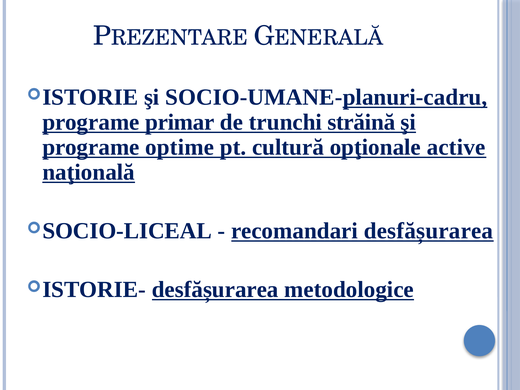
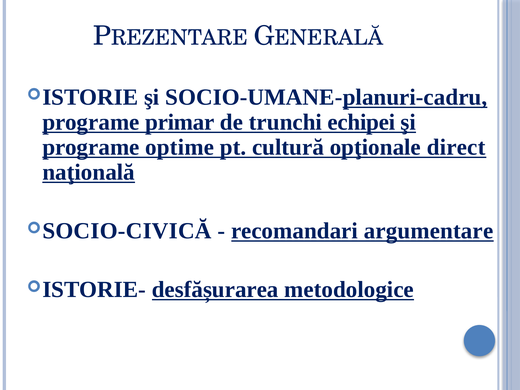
străină: străină -> echipei (361, 122)
active: active -> direct (456, 147)
SOCIO-LICEAL: SOCIO-LICEAL -> SOCIO-CIVICĂ (127, 231)
recomandari desfășurarea: desfășurarea -> argumentare (429, 231)
